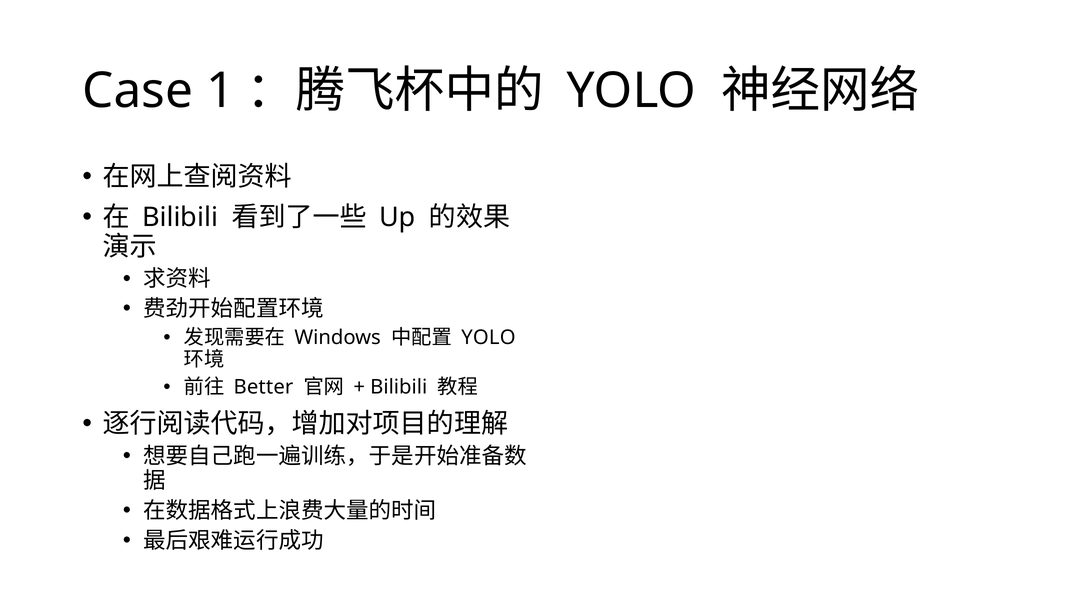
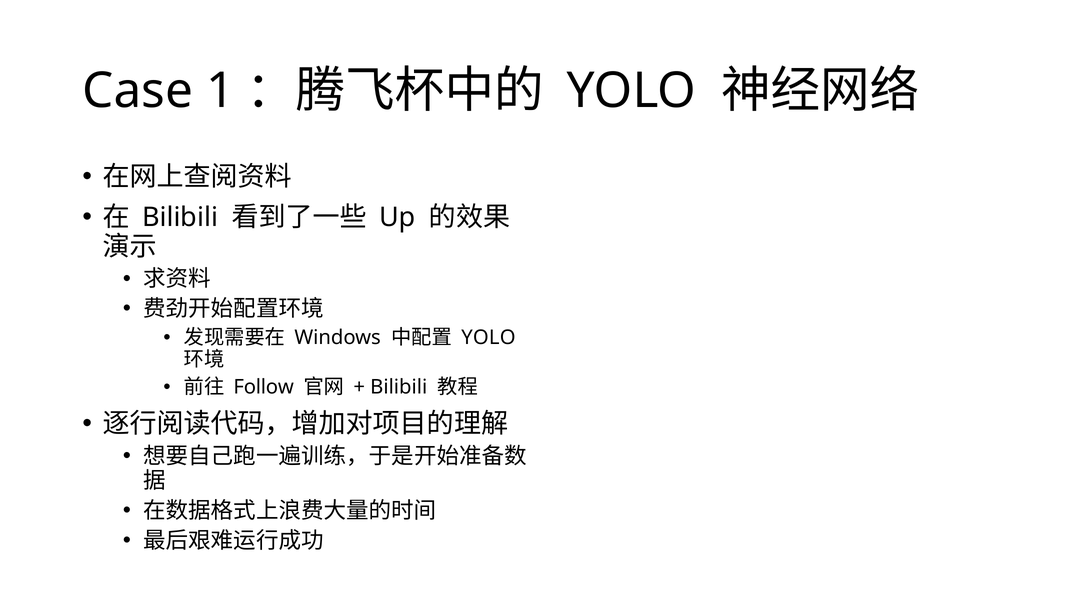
Better: Better -> Follow (264, 387)
